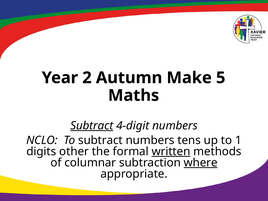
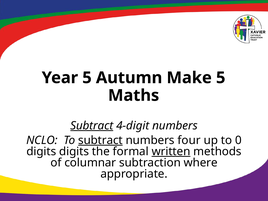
Year 2: 2 -> 5 (87, 78)
subtract underline: none -> present (100, 140)
tens: tens -> four (189, 140)
1: 1 -> 0 (238, 140)
digits other: other -> digits (74, 151)
where underline: present -> none (201, 163)
